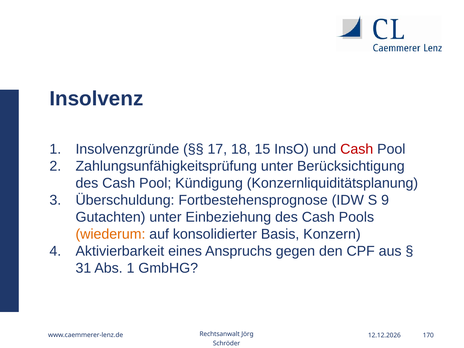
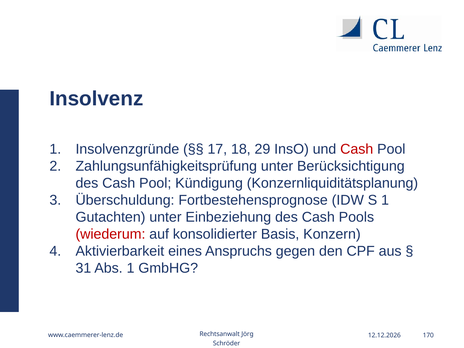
15: 15 -> 29 (262, 149)
S 9: 9 -> 1 (385, 200)
wiederum colour: orange -> red (110, 234)
